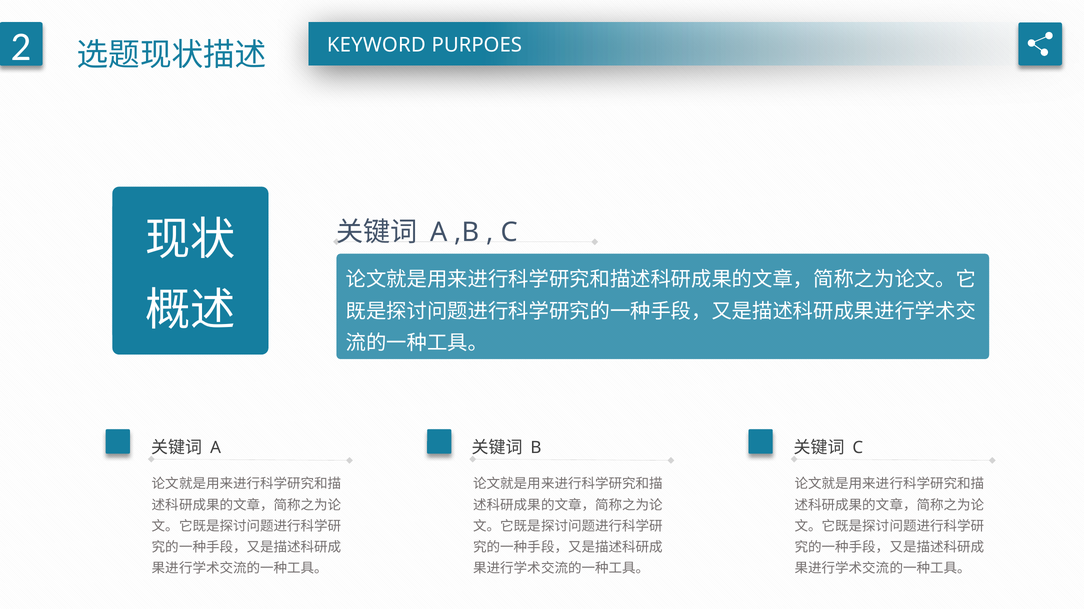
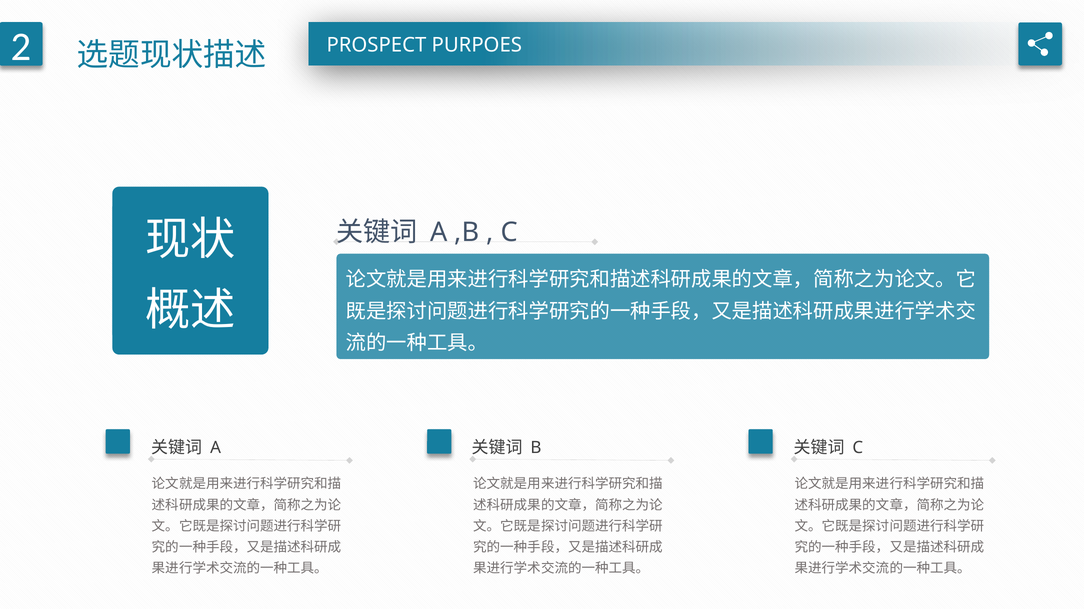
KEYWORD: KEYWORD -> PROSPECT (376, 45)
